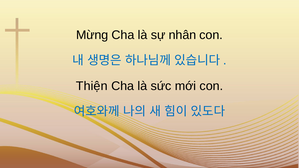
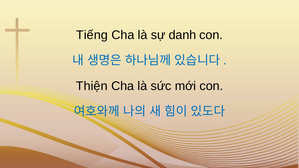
Mừng: Mừng -> Tiếng (92, 35)
nhân: nhân -> danh (182, 35)
